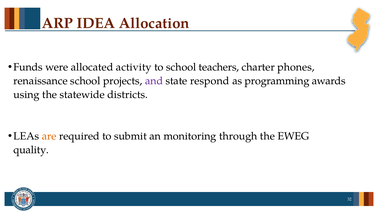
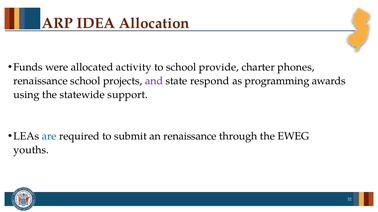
teachers: teachers -> provide (219, 67)
districts: districts -> support (128, 95)
are colour: orange -> blue (49, 137)
an monitoring: monitoring -> renaissance (190, 137)
quality: quality -> youths (31, 150)
